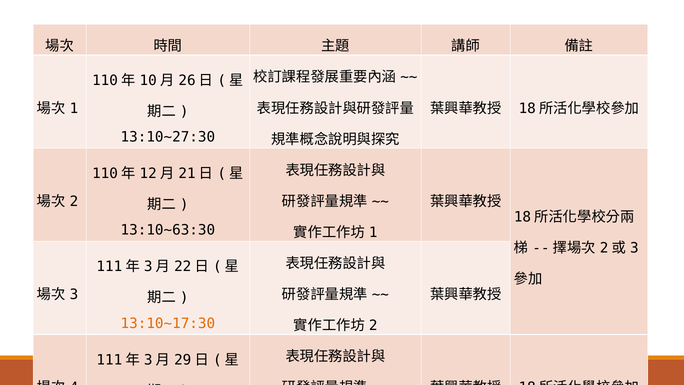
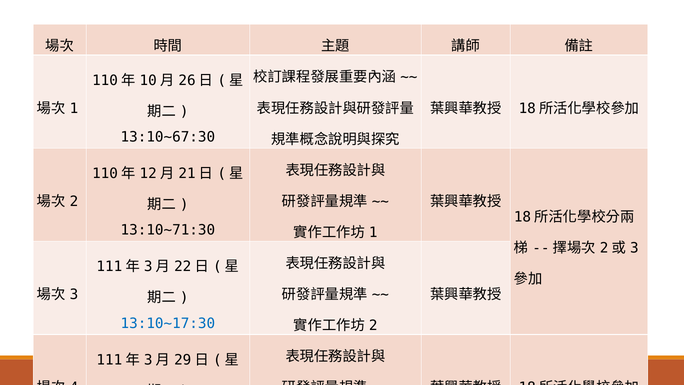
13:10~27:30: 13:10~27:30 -> 13:10~67:30 (168, 137)
13:10~63:30: 13:10~63:30 -> 13:10~71:30 (168, 230)
13:10~17:30 colour: orange -> blue (168, 323)
